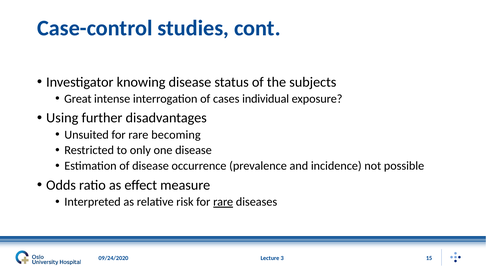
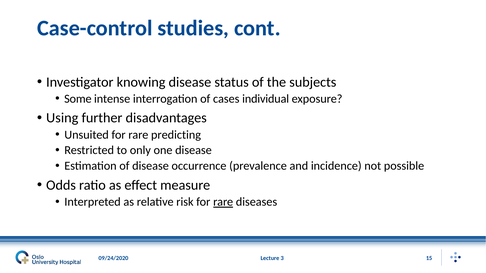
Great: Great -> Some (78, 99)
becoming: becoming -> predicting (176, 135)
